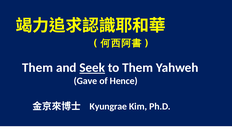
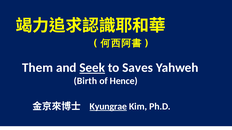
to Them: Them -> Saves (138, 68)
Gave: Gave -> Birth (85, 81)
Kyungrae underline: none -> present (108, 107)
